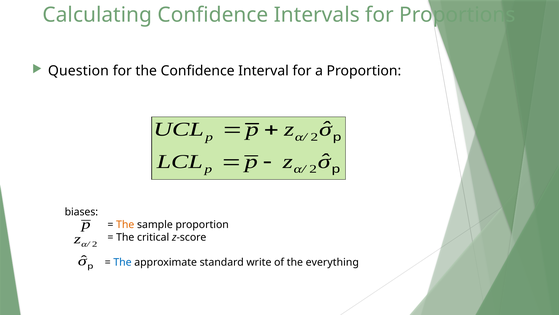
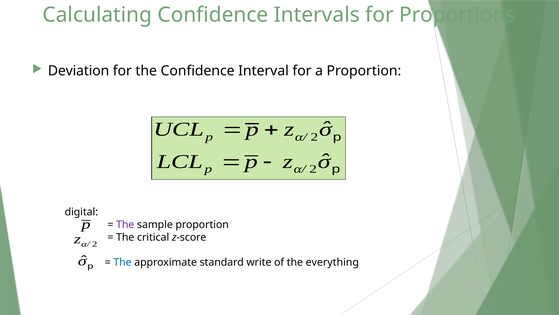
Question: Question -> Deviation (79, 71)
biases: biases -> digital (81, 212)
The colour: orange -> purple (125, 224)
